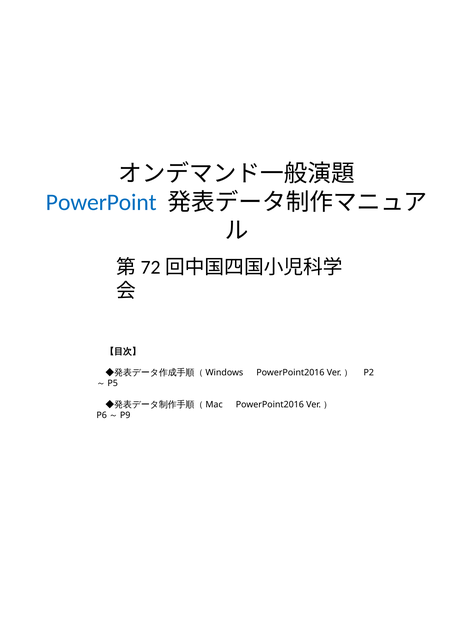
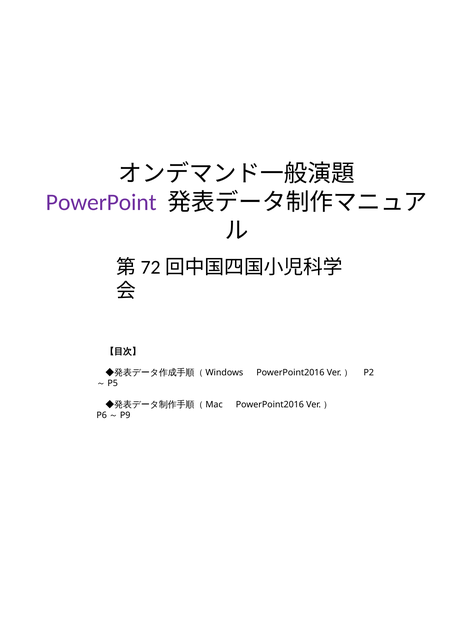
PowerPoint colour: blue -> purple (101, 202)
